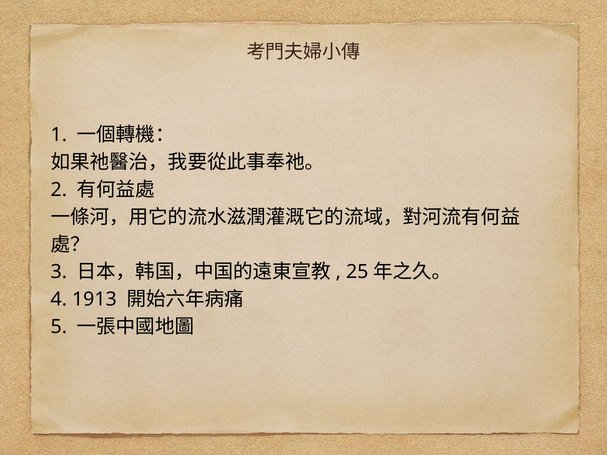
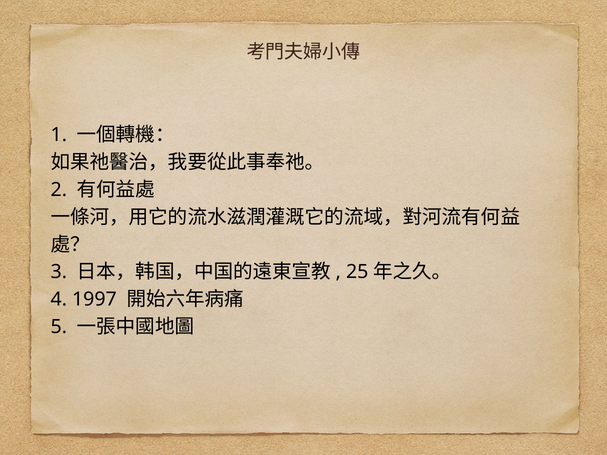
1913: 1913 -> 1997 (94, 300)
